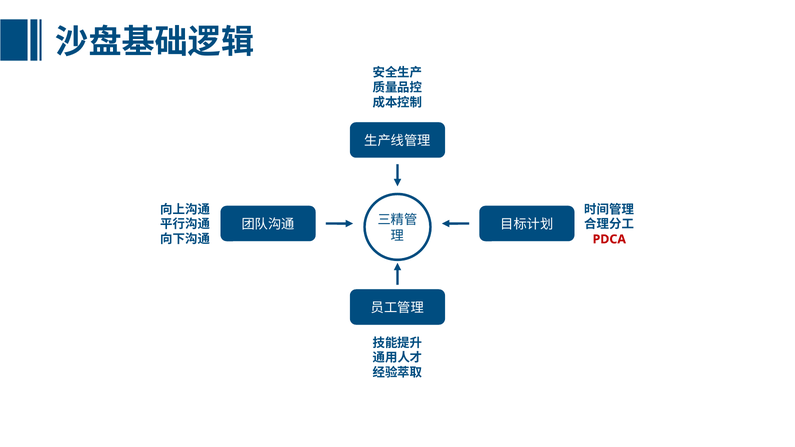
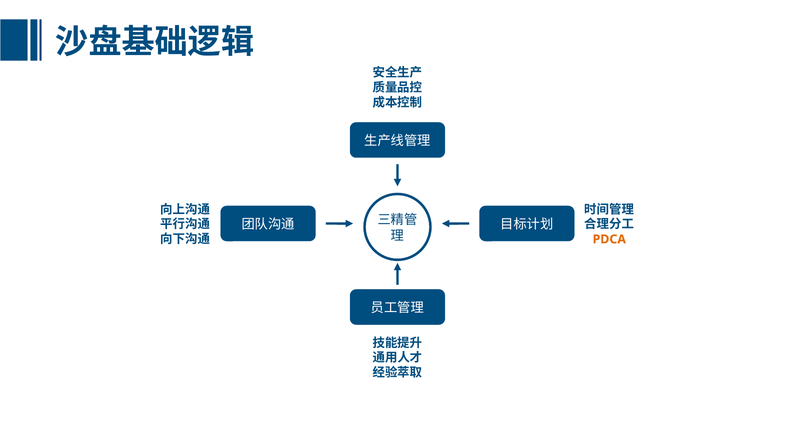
PDCA colour: red -> orange (609, 239)
